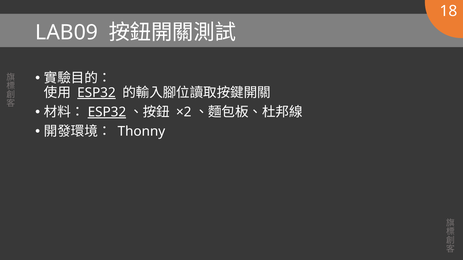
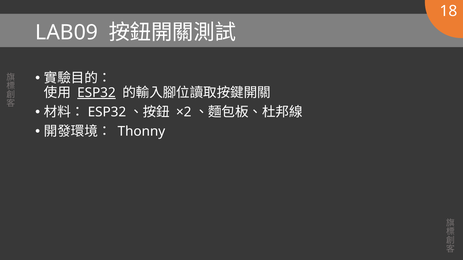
ESP32 underline: present -> none (107, 112)
